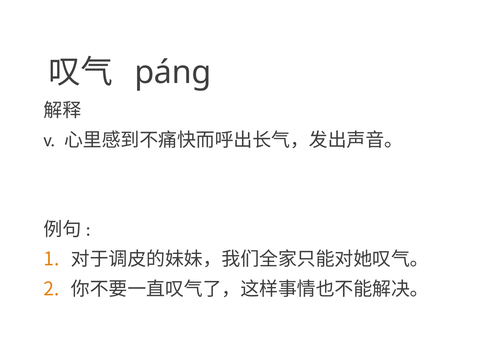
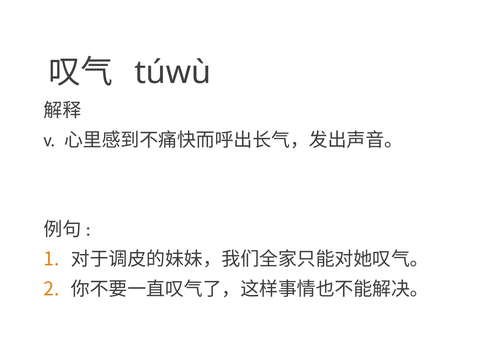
páng: páng -> túwù (173, 72)
